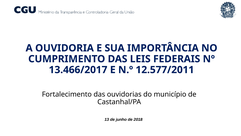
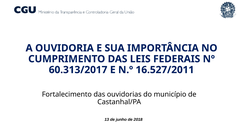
13.466/2017: 13.466/2017 -> 60.313/2017 (78, 70)
12.577/2011: 12.577/2011 -> 16.527/2011 (165, 70)
